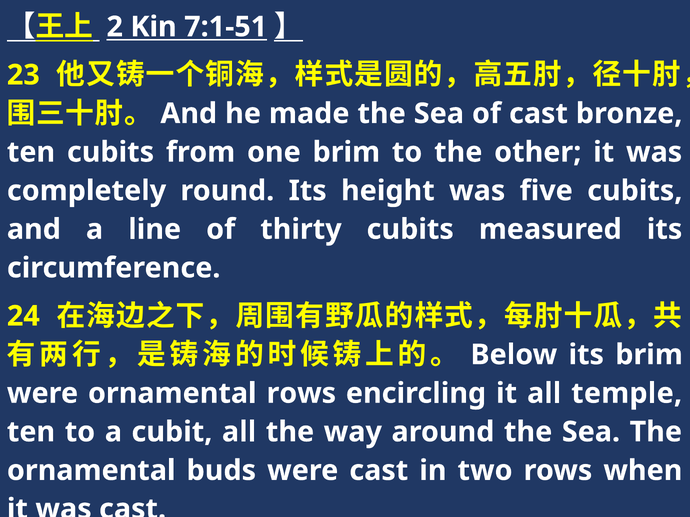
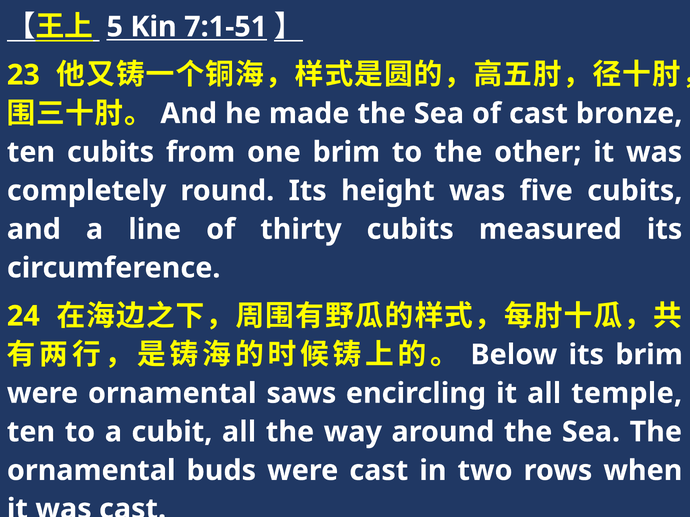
2: 2 -> 5 (115, 27)
ornamental rows: rows -> saws (301, 394)
